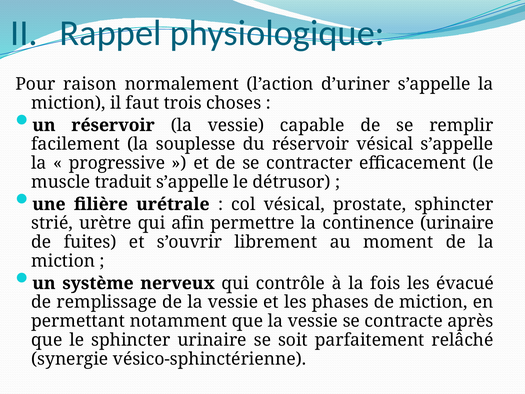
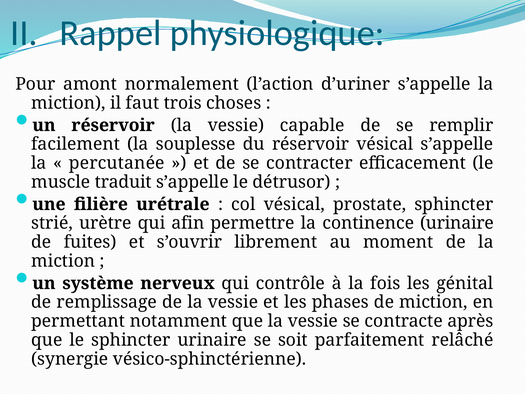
raison: raison -> amont (90, 84)
progressive: progressive -> percutanée (117, 163)
évacué: évacué -> génital (465, 283)
